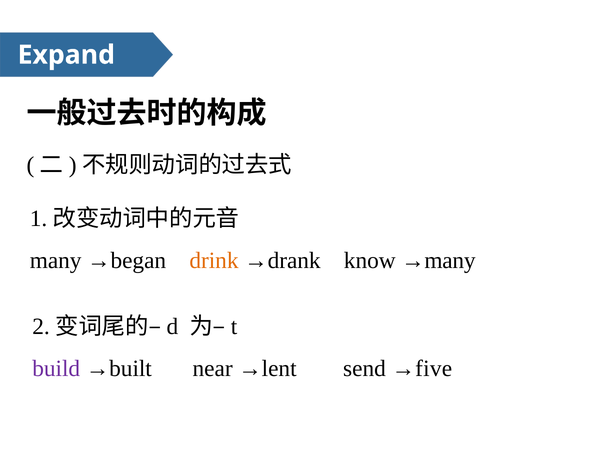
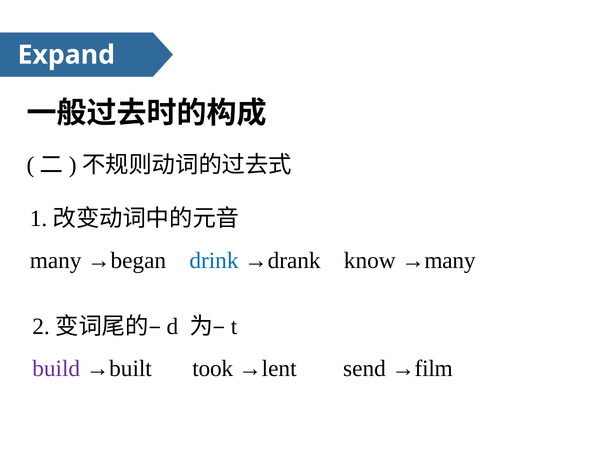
drink colour: orange -> blue (214, 261)
near: near -> took (213, 369)
→five: →five -> →film (422, 369)
